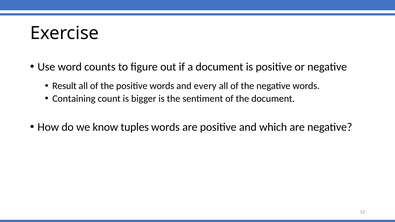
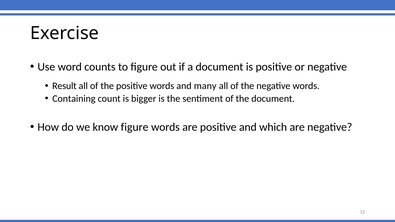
every: every -> many (205, 86)
know tuples: tuples -> figure (135, 127)
